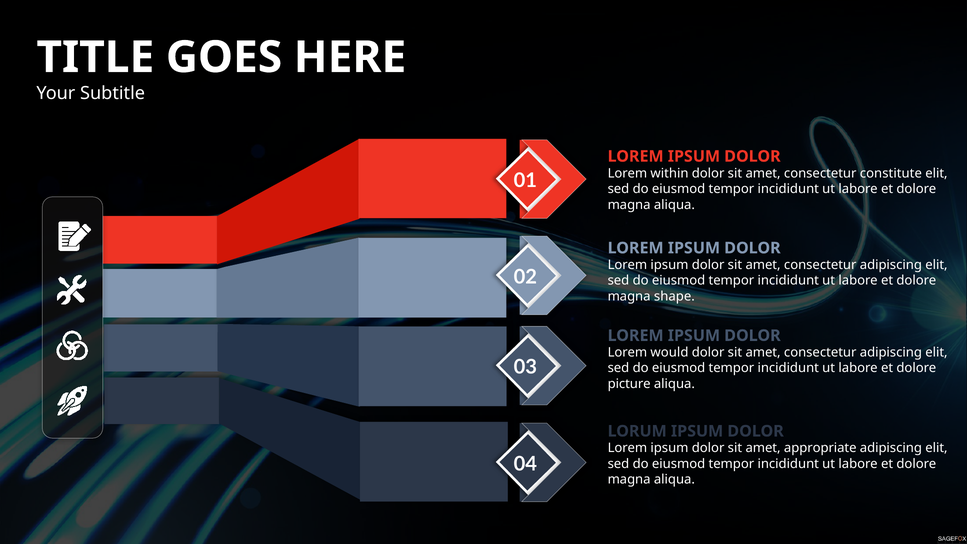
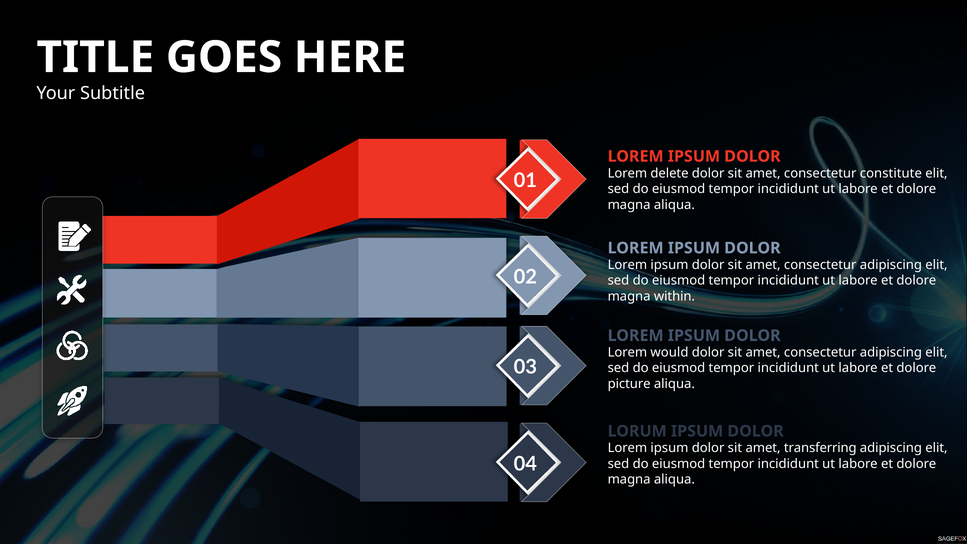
within: within -> delete (670, 173)
shape: shape -> within (674, 296)
appropriate: appropriate -> transferring (820, 448)
